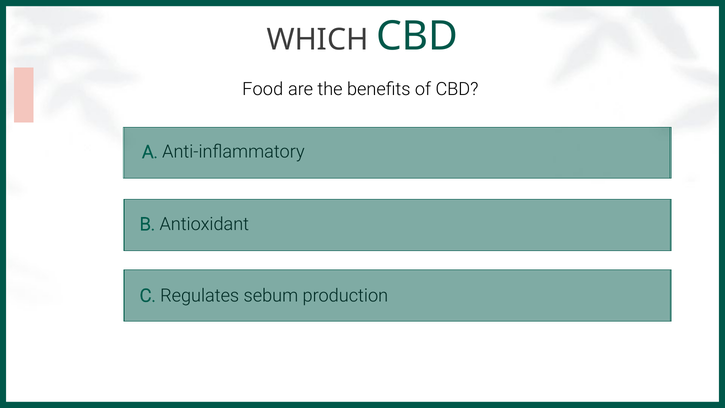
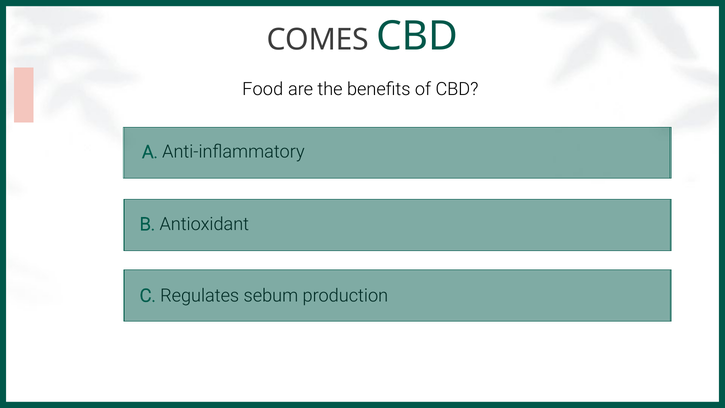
WHICH: WHICH -> COMES (318, 40)
